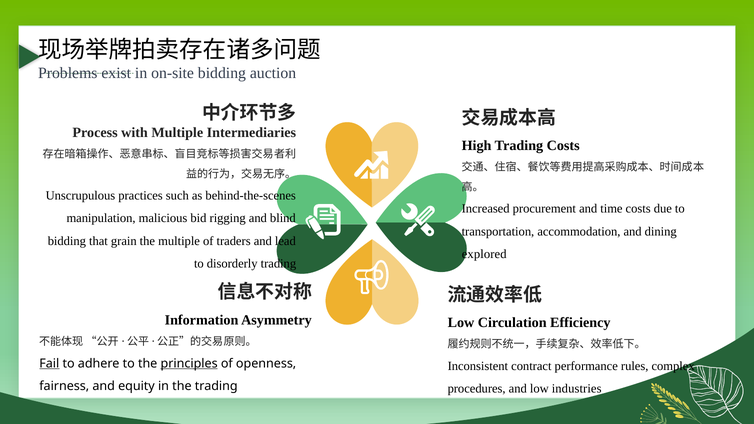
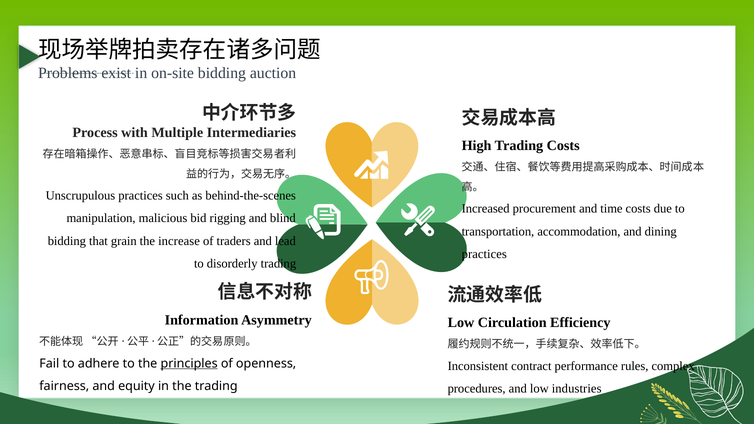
the multiple: multiple -> increase (179, 241)
explored: explored -> practices (484, 254)
Fail underline: present -> none (49, 363)
